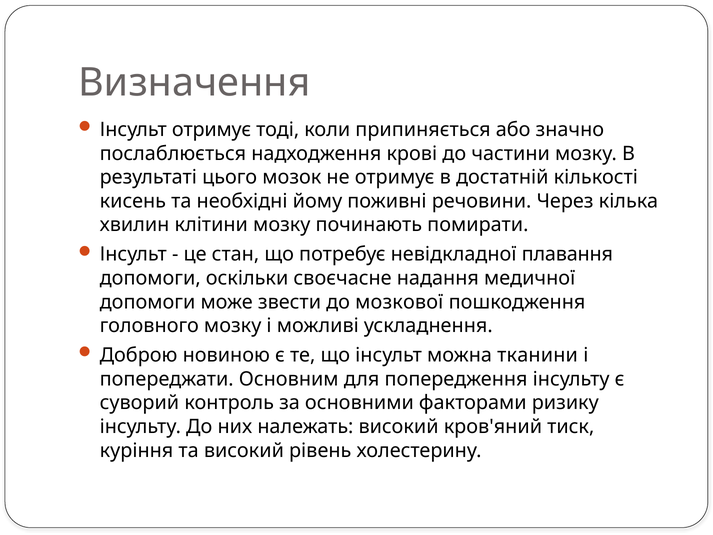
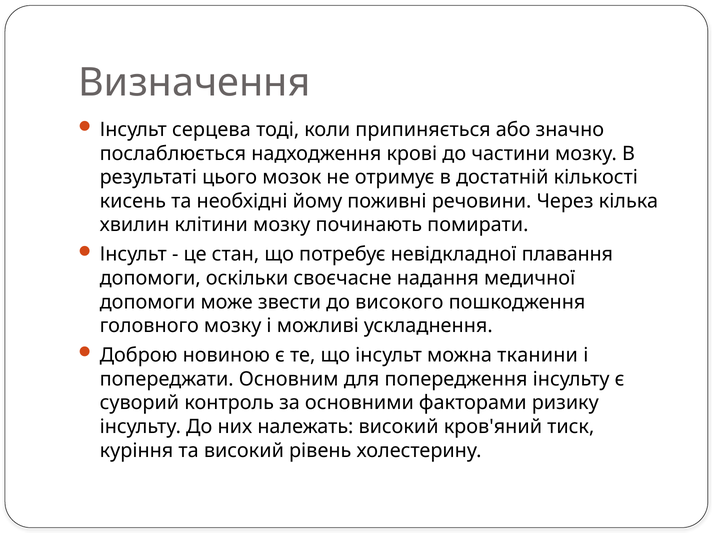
Інсульт отримує: отримує -> серцева (211, 130)
мозкової: мозкової -> високого (399, 302)
